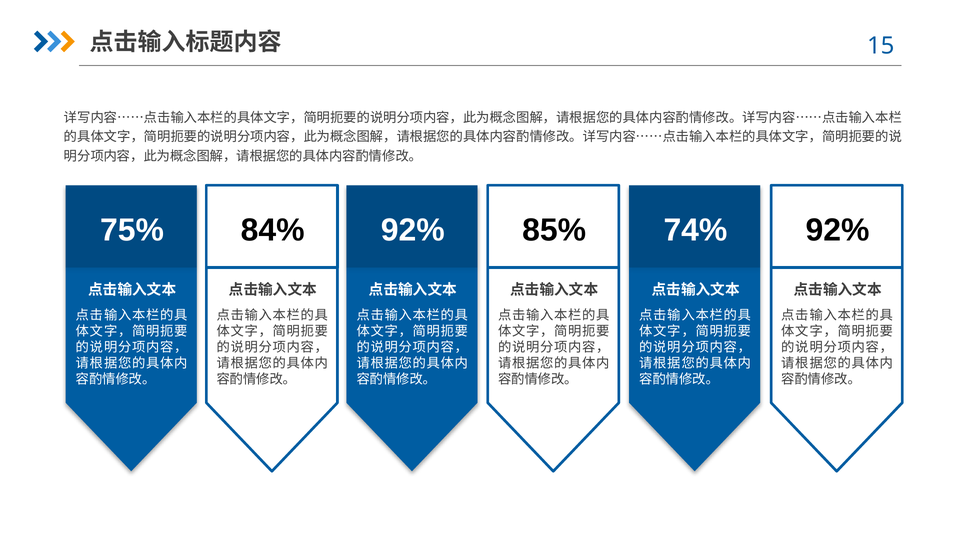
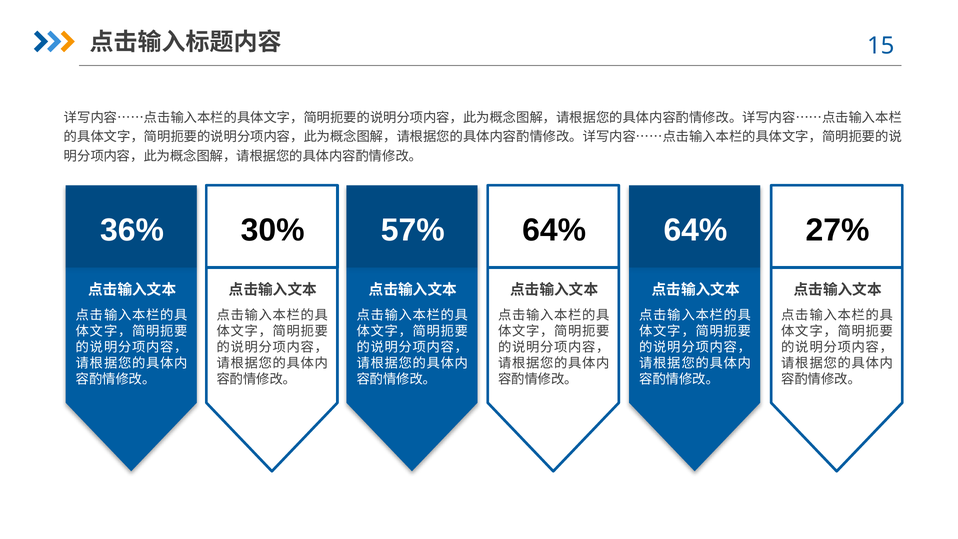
75%: 75% -> 36% (132, 230)
84%: 84% -> 30% (273, 230)
92%: 92% -> 57% (413, 230)
85%: 85% -> 64% (554, 230)
74%: 74% -> 64% (695, 230)
92%: 92% -> 27% (837, 230)
